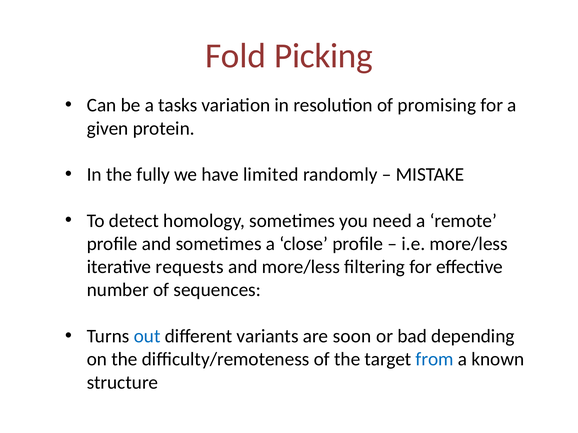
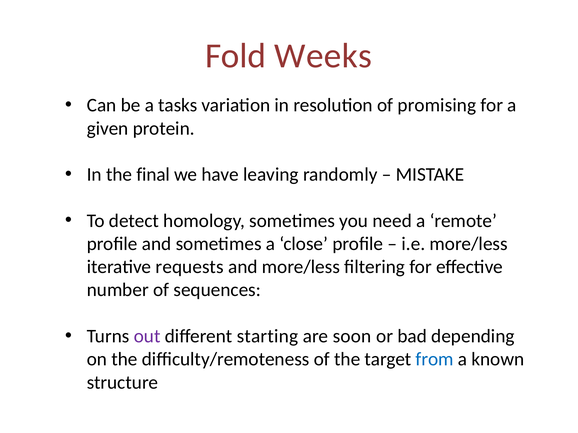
Picking: Picking -> Weeks (323, 56)
fully: fully -> final (153, 175)
limited: limited -> leaving (271, 175)
out colour: blue -> purple (147, 337)
variants: variants -> starting (267, 337)
